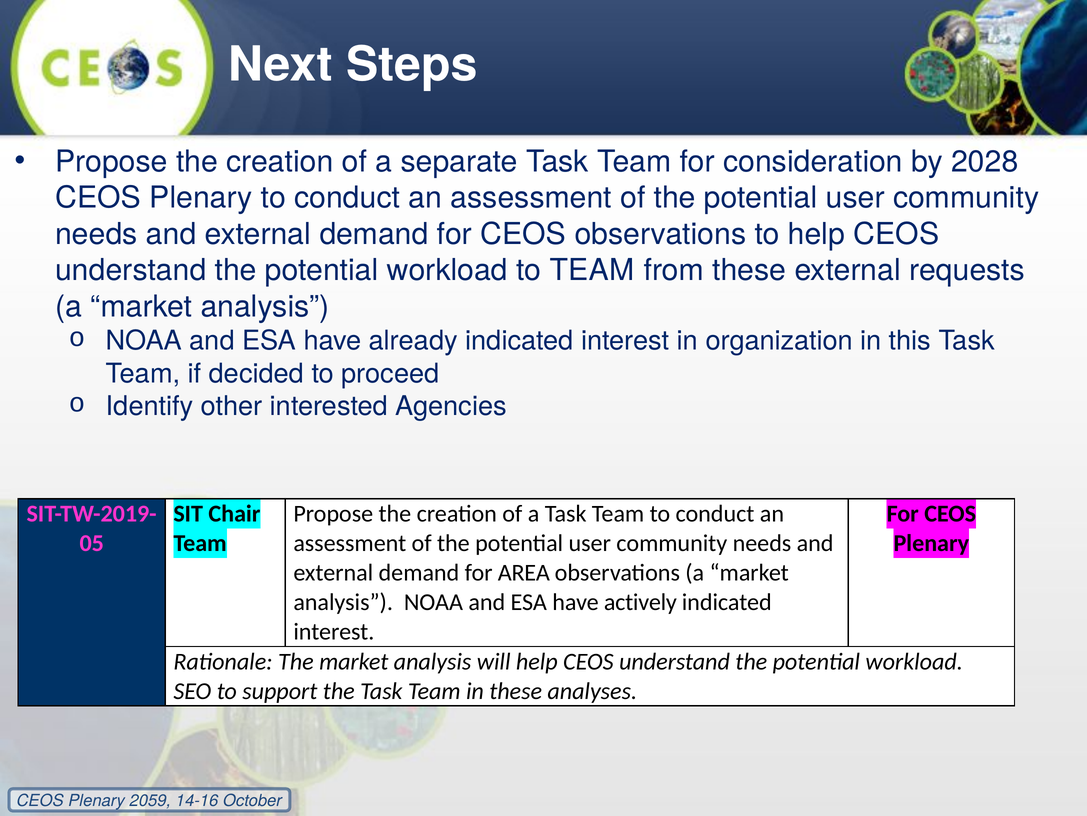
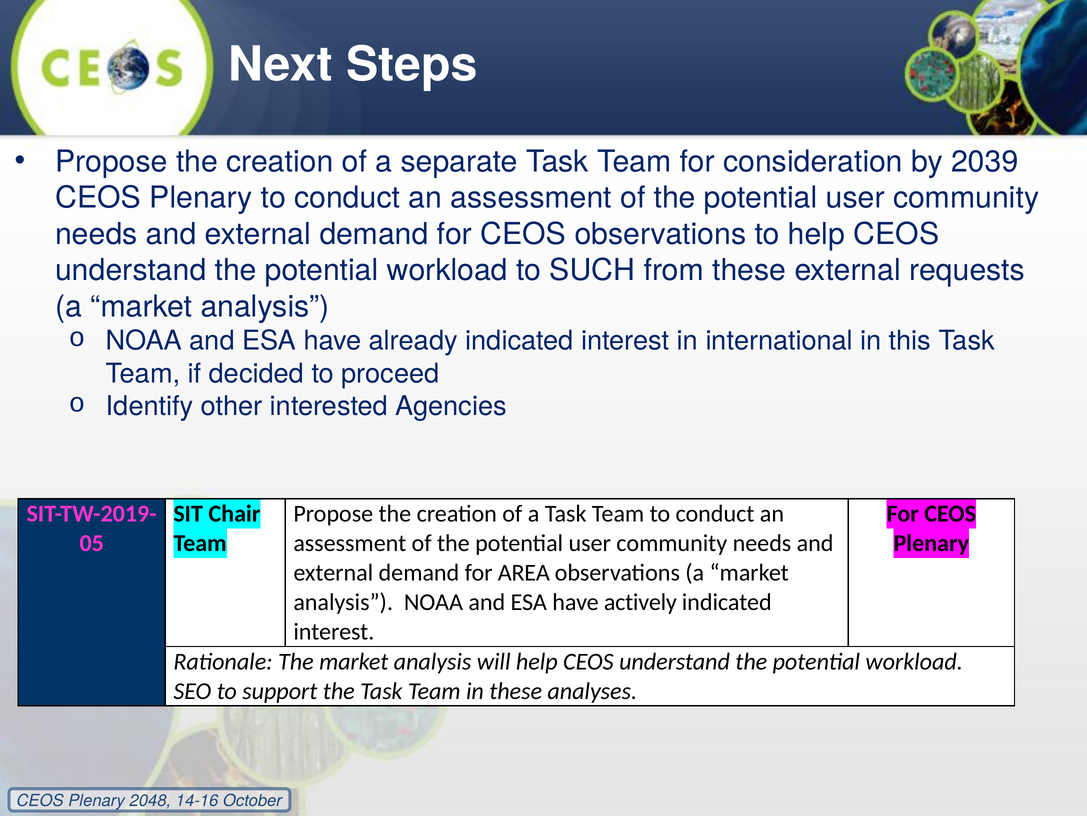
2028: 2028 -> 2039 (985, 161)
to TEAM: TEAM -> SUCH (592, 270)
organization: organization -> international (779, 341)
2059: 2059 -> 2048 (150, 800)
